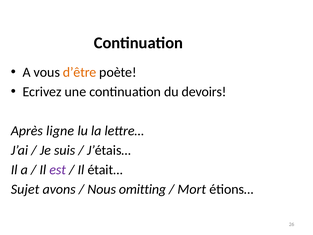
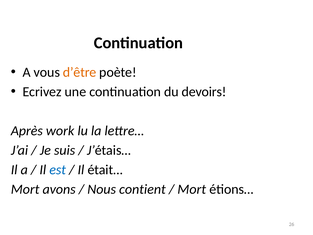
ligne: ligne -> work (60, 131)
est colour: purple -> blue (58, 170)
Sujet: Sujet -> Mort (25, 189)
omitting: omitting -> contient (142, 189)
